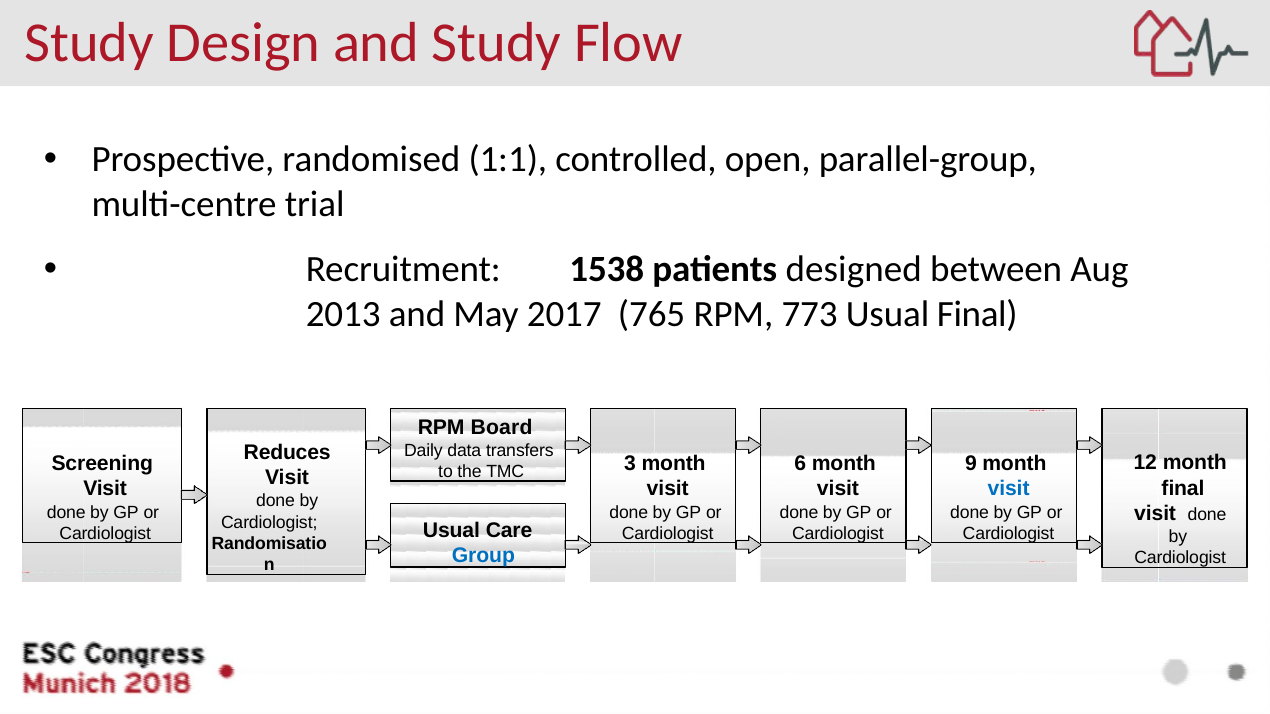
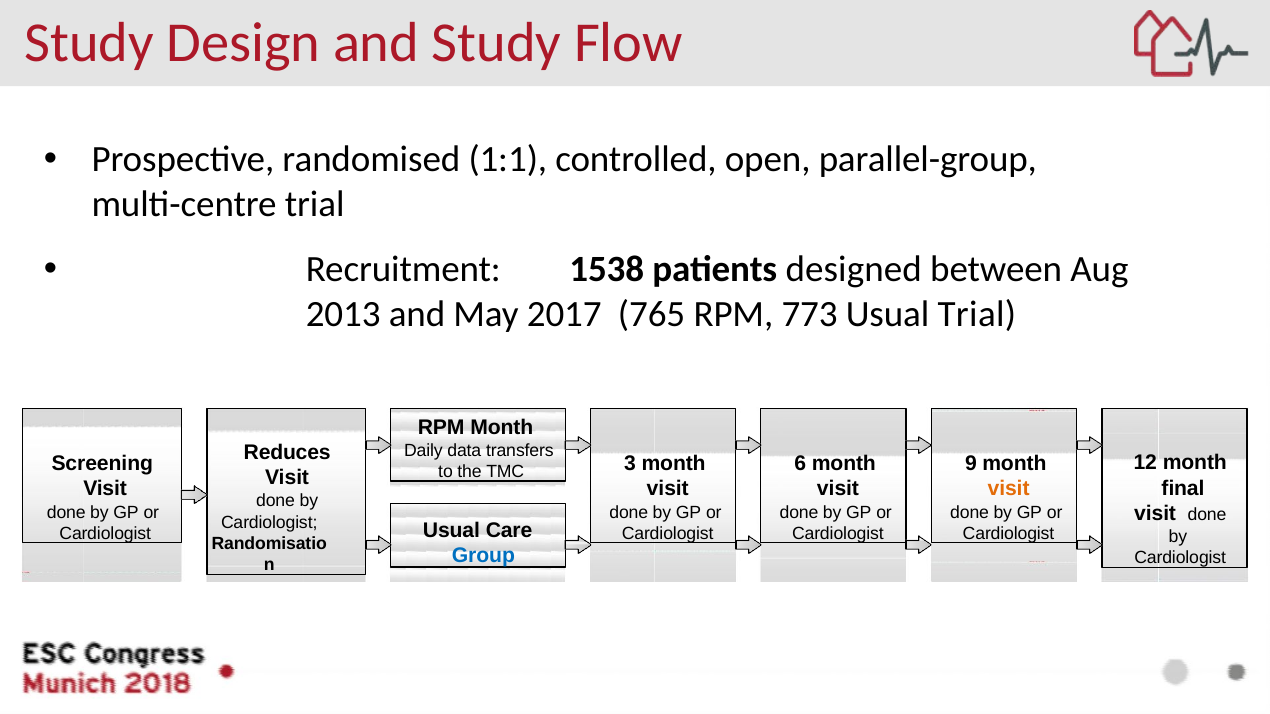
Usual Final: Final -> Trial (977, 314)
RPM Board: Board -> Month (502, 428)
visit colour: blue -> orange (1009, 489)
